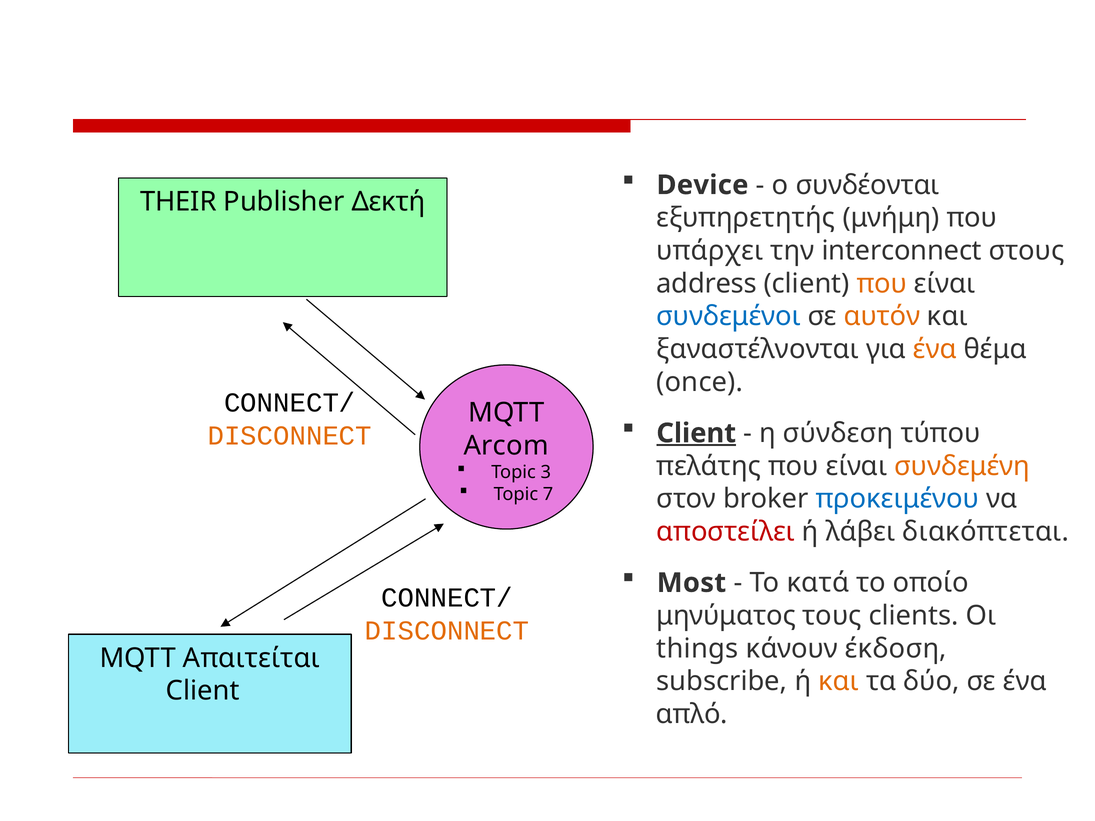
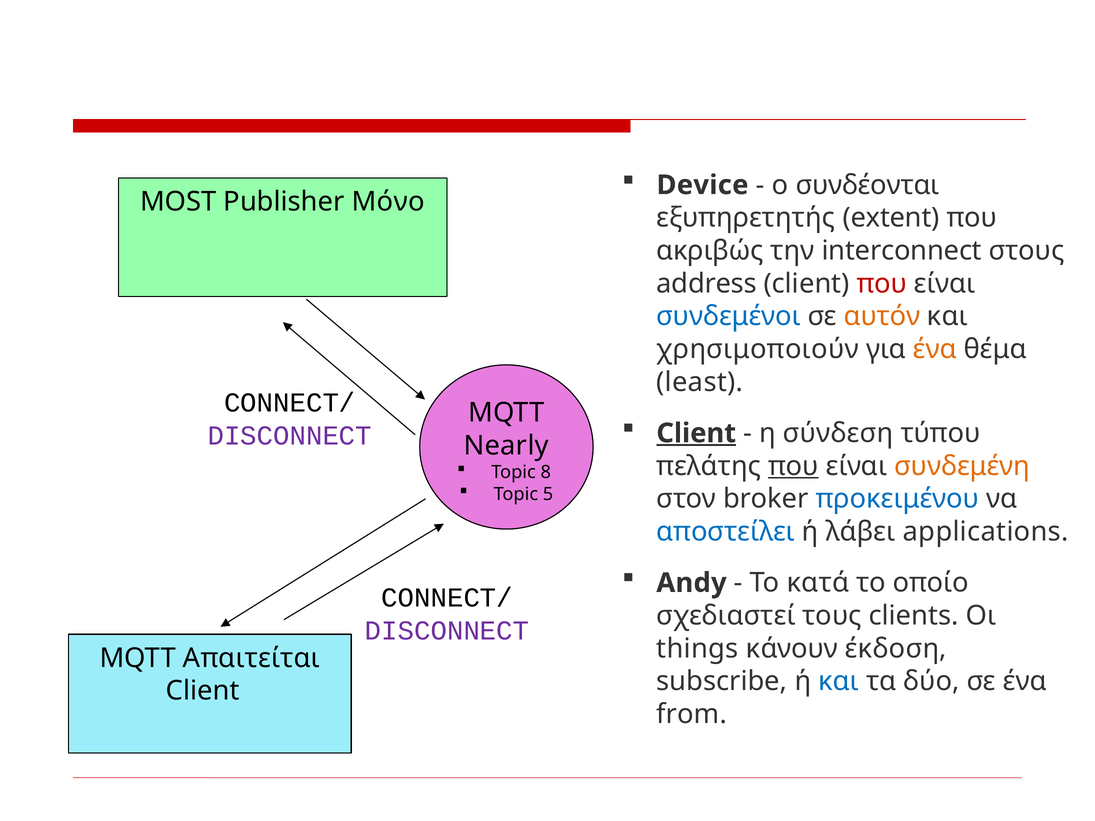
THEIR: THEIR -> MOST (178, 202)
Δεκτή: Δεκτή -> Μόνο (388, 202)
μνήμη: μνήμη -> extent (891, 218)
υπάρχει: υπάρχει -> ακριβώς (710, 251)
που colour: orange -> red (882, 284)
ξαναστέλνονται: ξαναστέλνονται -> χρησιμοποιούν (758, 349)
once: once -> least (700, 382)
DISCONNECT colour: orange -> purple (290, 436)
Arcom: Arcom -> Nearly (506, 446)
που underline: none -> present (793, 466)
3: 3 -> 8 (546, 472)
7: 7 -> 5 (548, 494)
αποστείλει colour: red -> blue (726, 532)
διακόπτεται: διακόπτεται -> applications (986, 532)
Most: Most -> Andy (691, 583)
μηνύματος: μηνύματος -> σχεδιαστεί (726, 616)
DISCONNECT colour: orange -> purple (447, 631)
και colour: orange -> blue (839, 682)
απλό: απλό -> from (692, 714)
